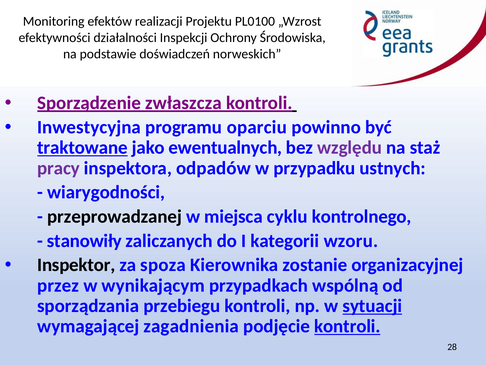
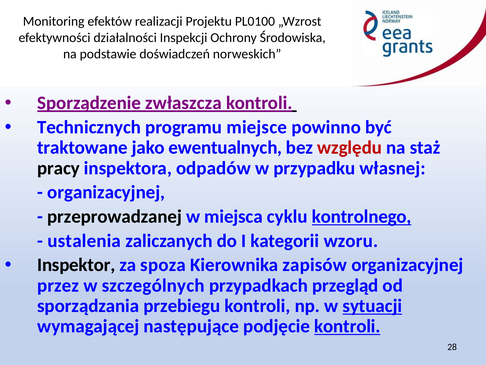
Inwestycyjna: Inwestycyjna -> Technicznych (89, 127)
oparciu: oparciu -> miejsce (257, 127)
traktowane underline: present -> none (82, 147)
względu colour: purple -> red (350, 147)
pracy colour: purple -> black (58, 168)
ustnych: ustnych -> własnej (393, 168)
wiarygodności: wiarygodności -> organizacyjnej (106, 192)
kontrolnego underline: none -> present (362, 216)
stanowiły: stanowiły -> ustalenia (84, 241)
zostanie: zostanie -> zapisów (315, 265)
wynikającym: wynikającym -> szczególnych (153, 285)
wspólną: wspólną -> przegląd (345, 285)
zagadnienia: zagadnienia -> następujące (191, 326)
